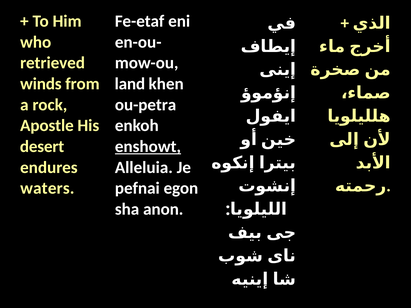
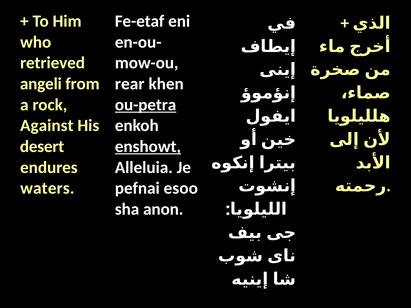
winds: winds -> angeli (41, 84)
land: land -> rear (130, 84)
ou-petra underline: none -> present (146, 105)
Apostle: Apostle -> Against (47, 126)
egon: egon -> esoo (181, 188)
